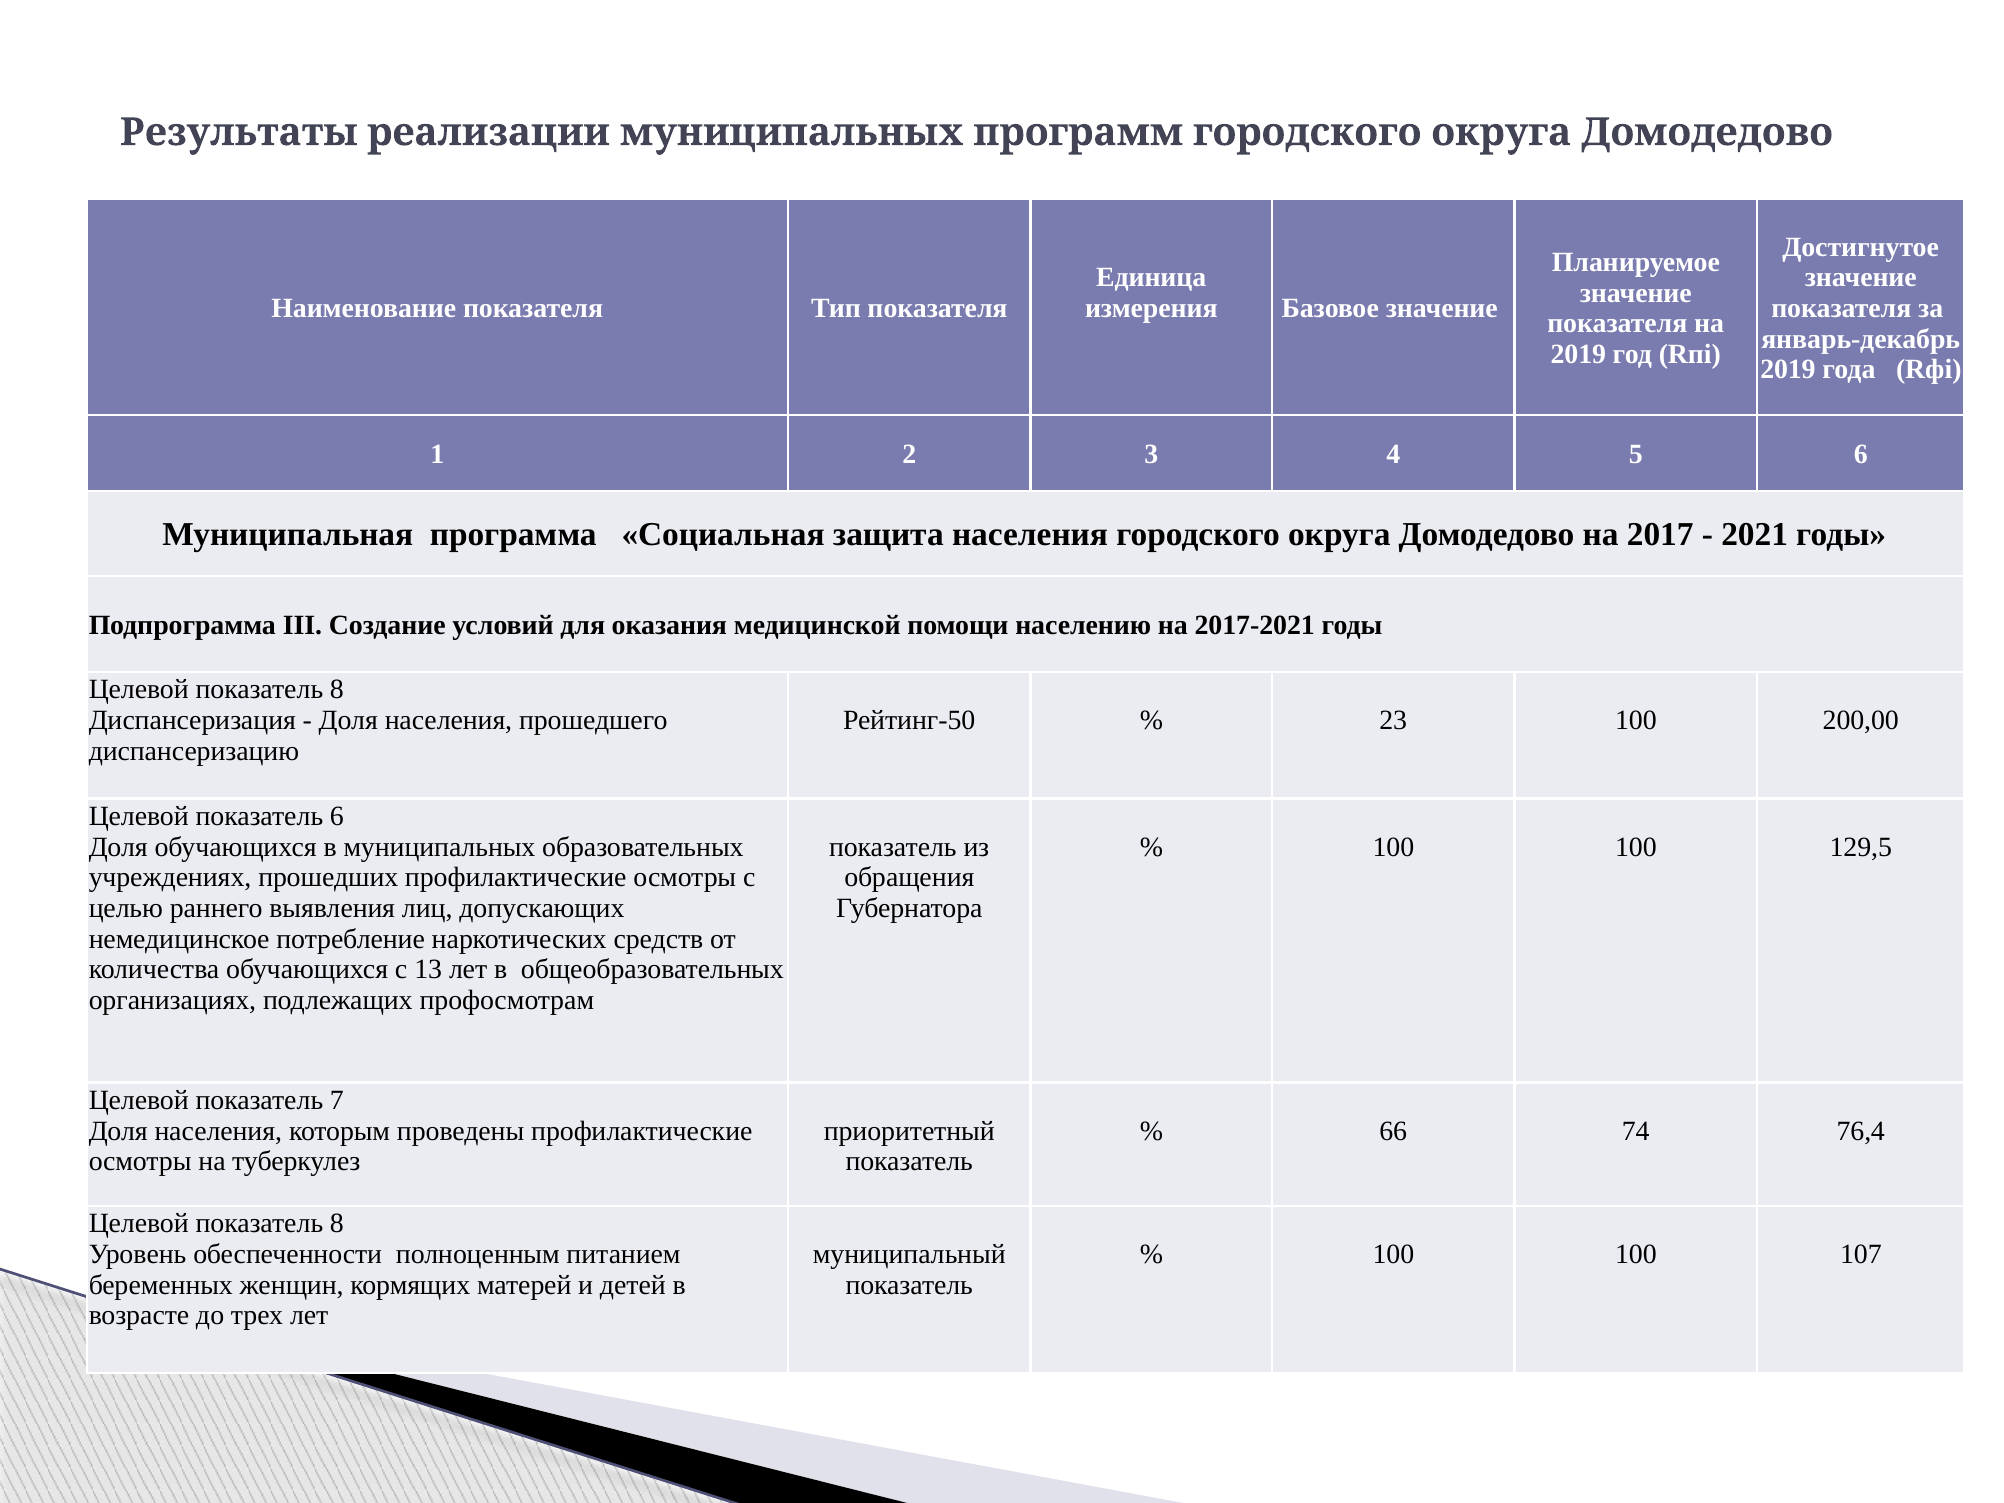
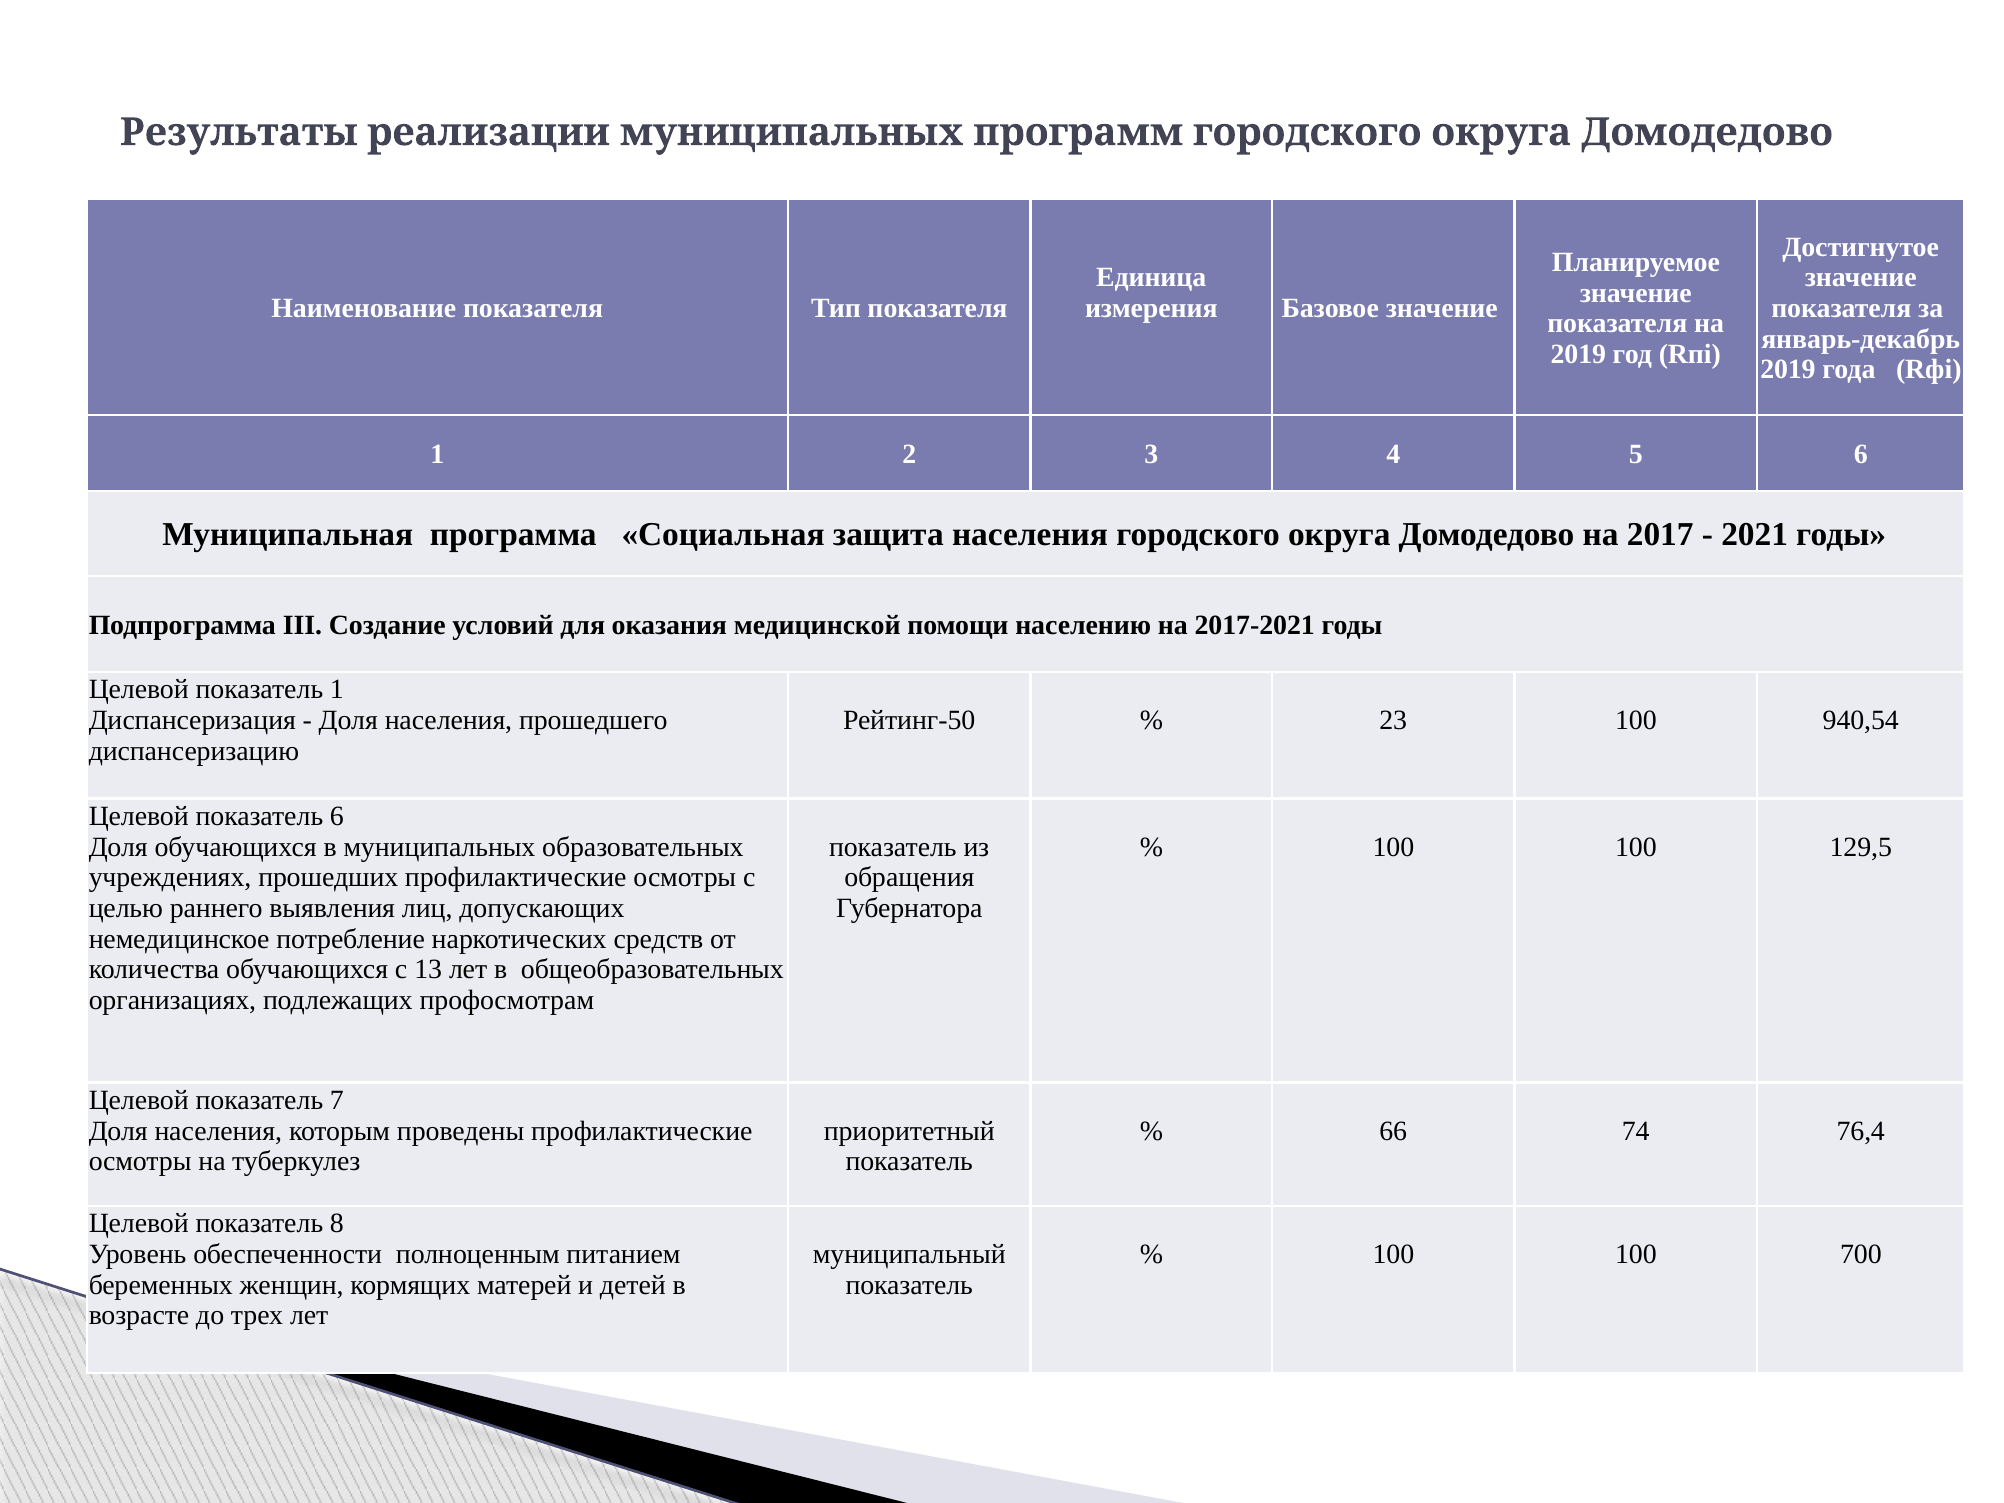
8: 8 -> 1 (337, 690)
200,00: 200,00 -> 940,54 (1861, 720)
107: 107 -> 700 (1861, 1254)
